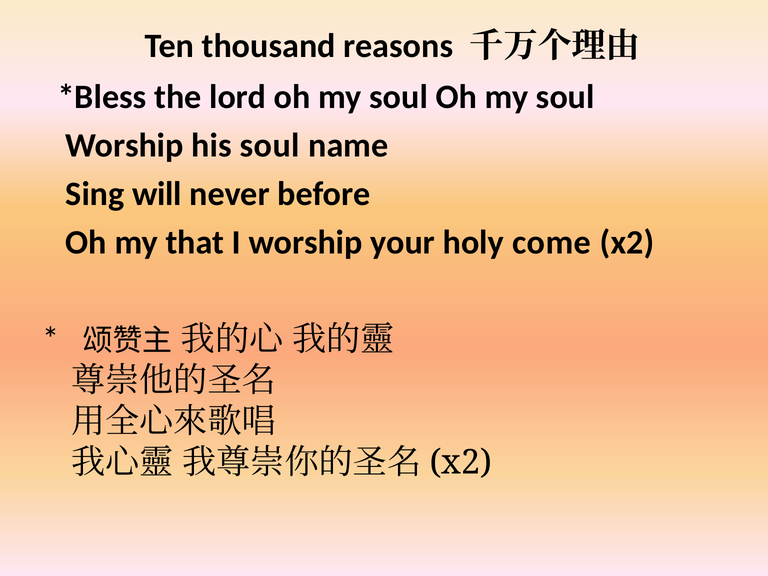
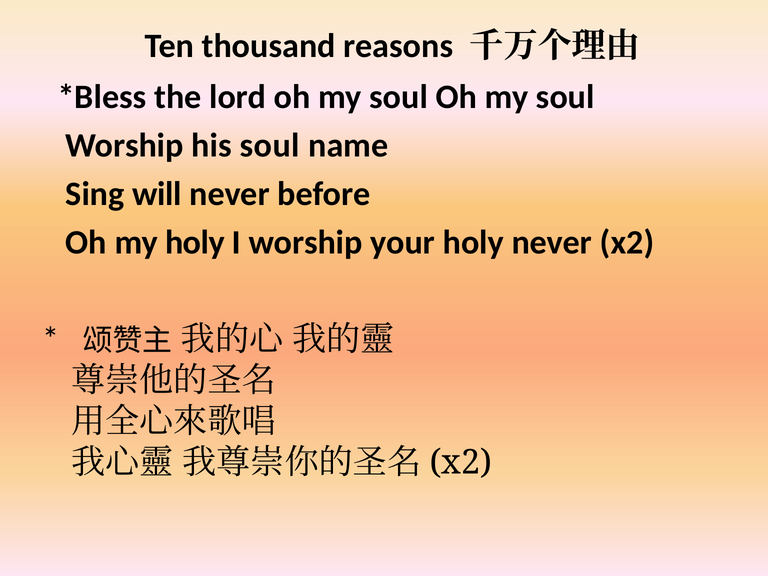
my that: that -> holy (195, 243)
holy come: come -> never (552, 243)
